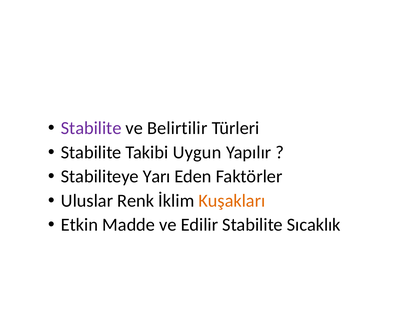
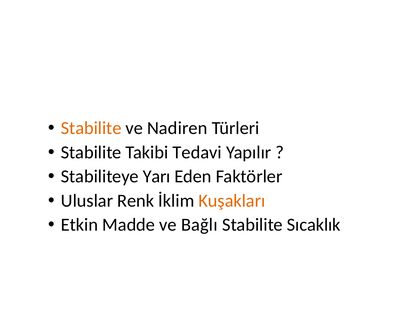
Stabilite colour: purple -> orange (91, 128)
Belirtilir: Belirtilir -> Nadiren (177, 128)
Uygun: Uygun -> Tedavi (197, 152)
Edilir: Edilir -> Bağlı (199, 225)
